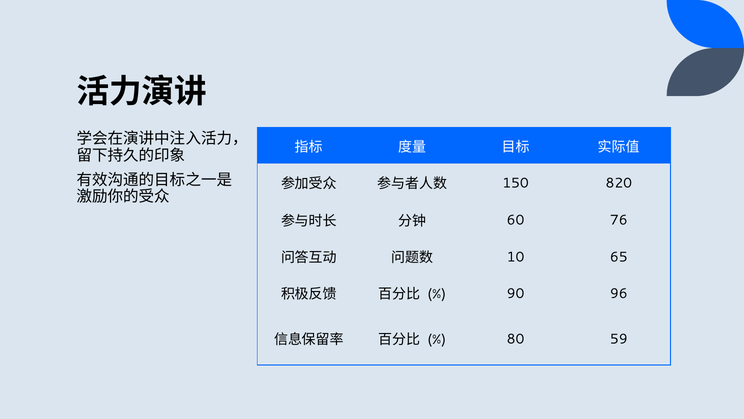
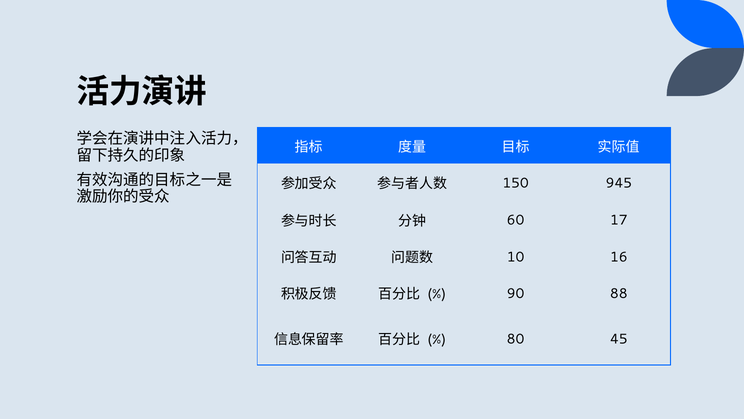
820: 820 -> 945 (619, 183)
76: 76 -> 17 (619, 220)
65: 65 -> 16 (619, 257)
96: 96 -> 88 (619, 293)
59: 59 -> 45 (619, 339)
